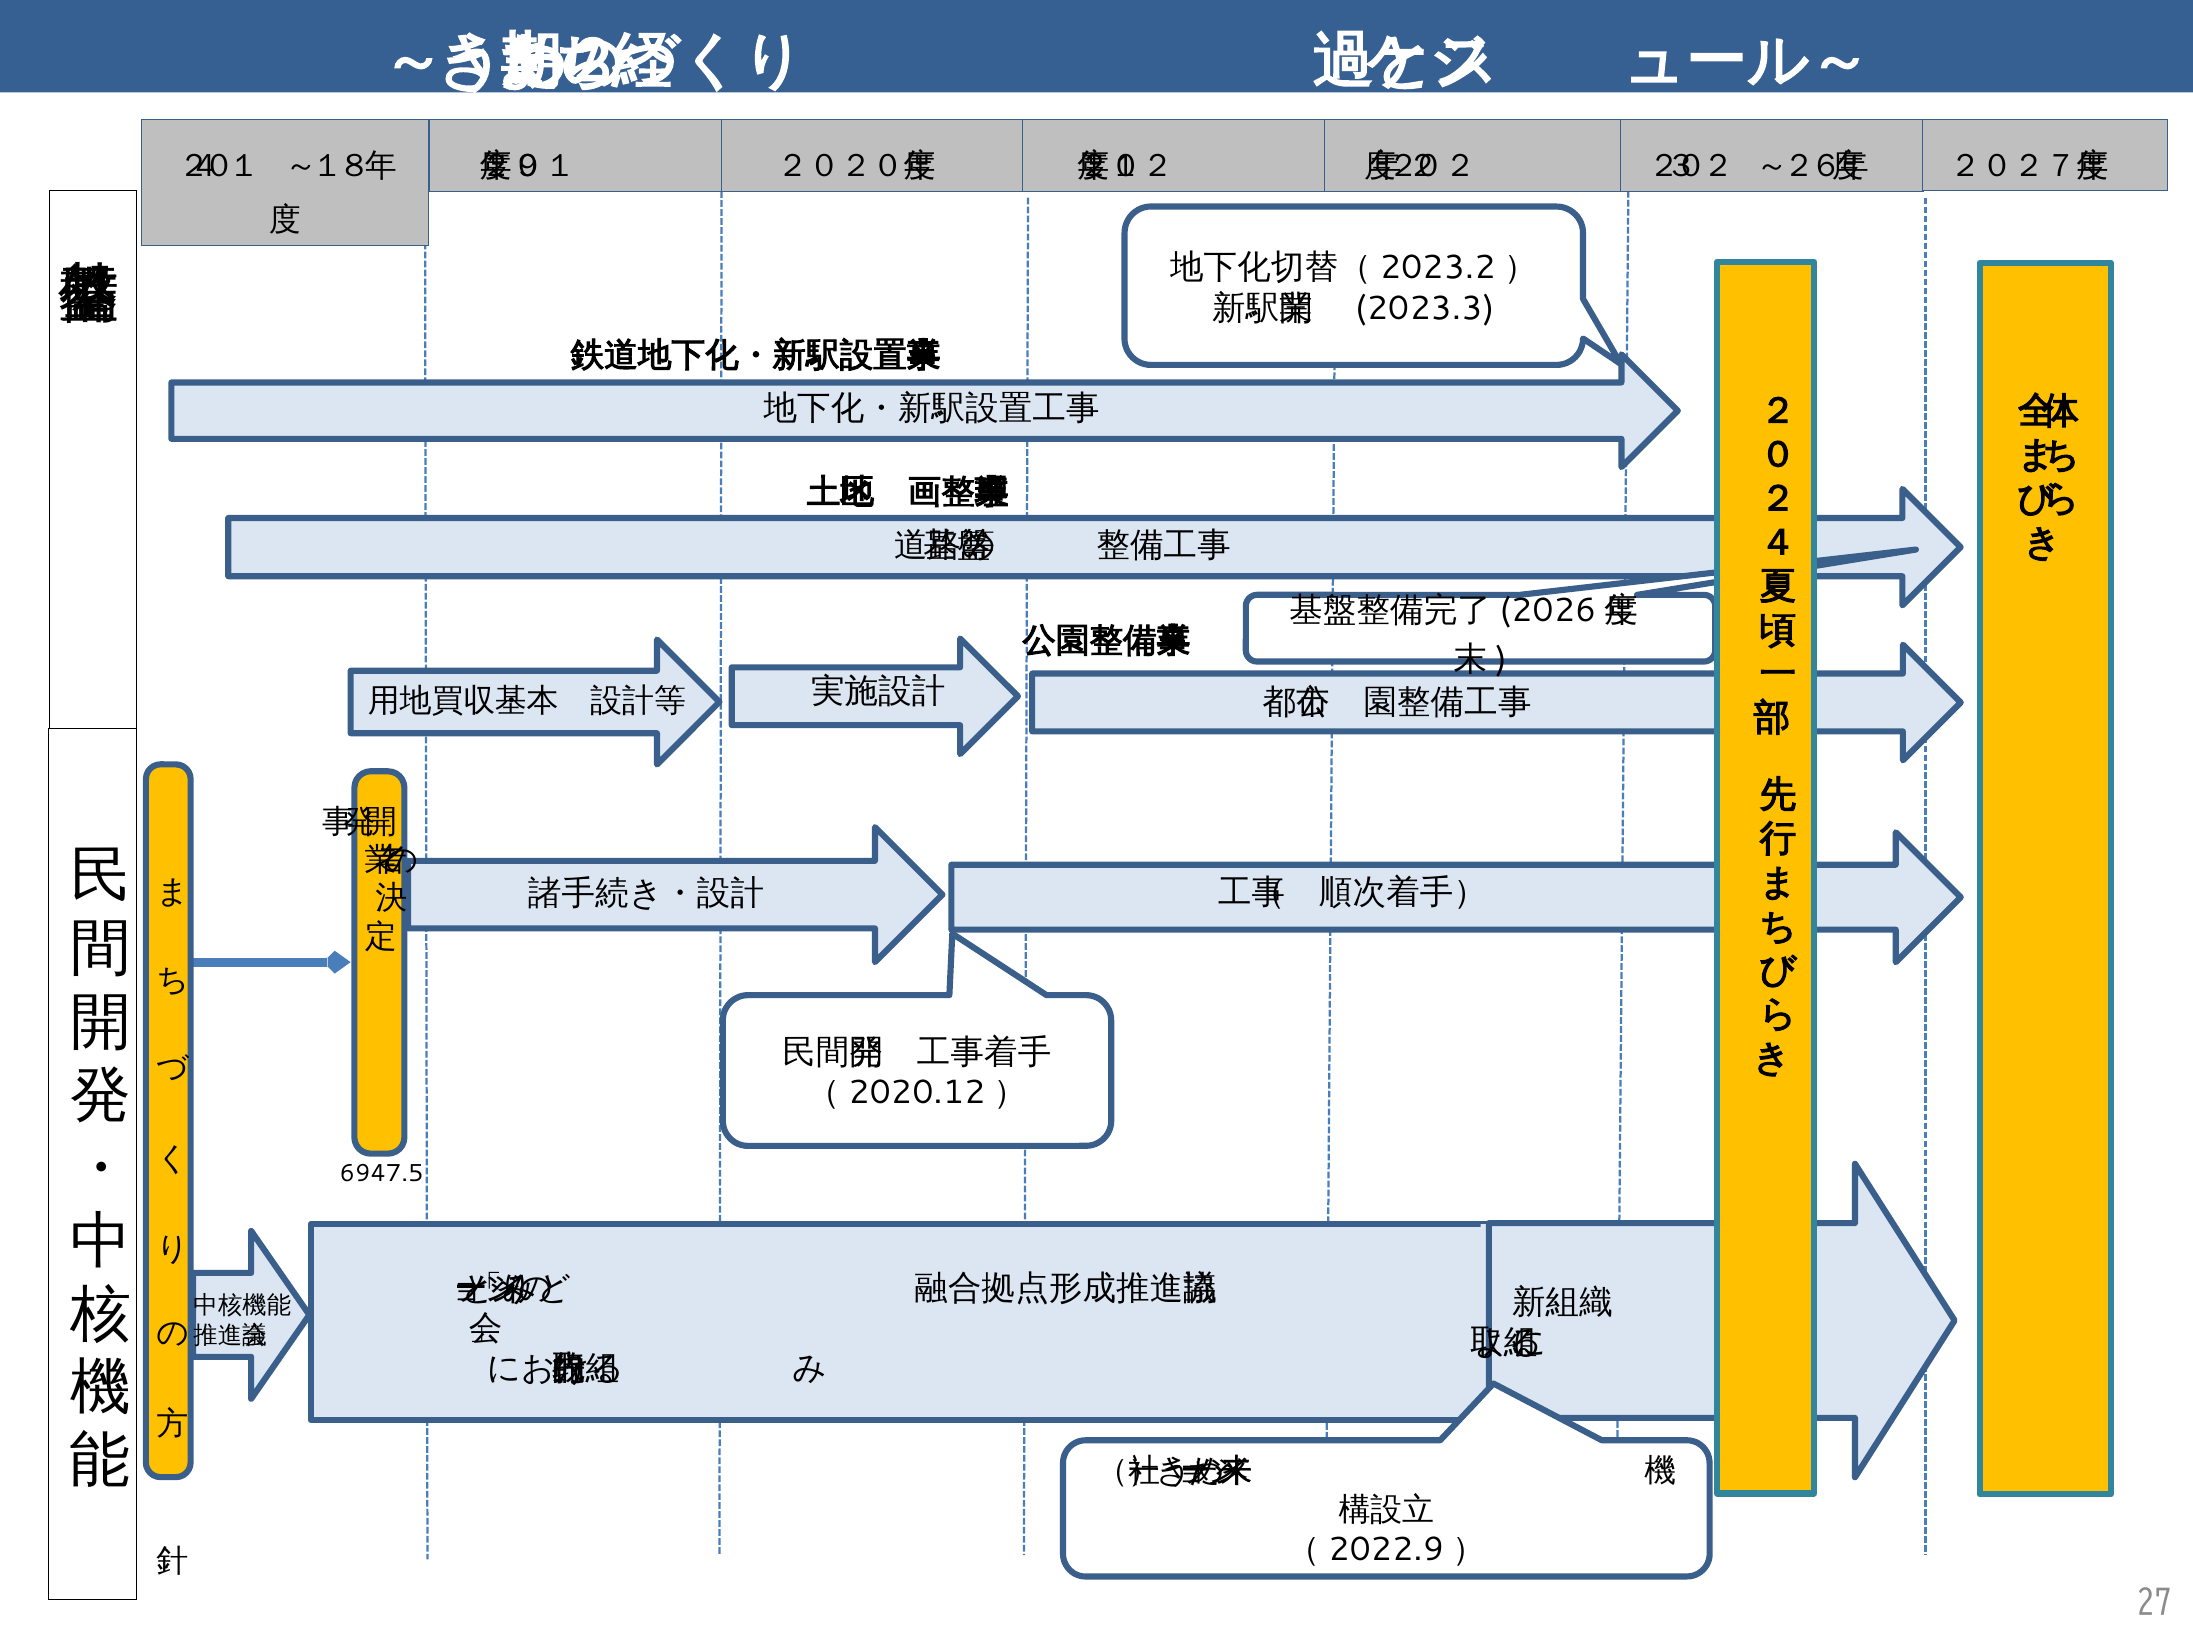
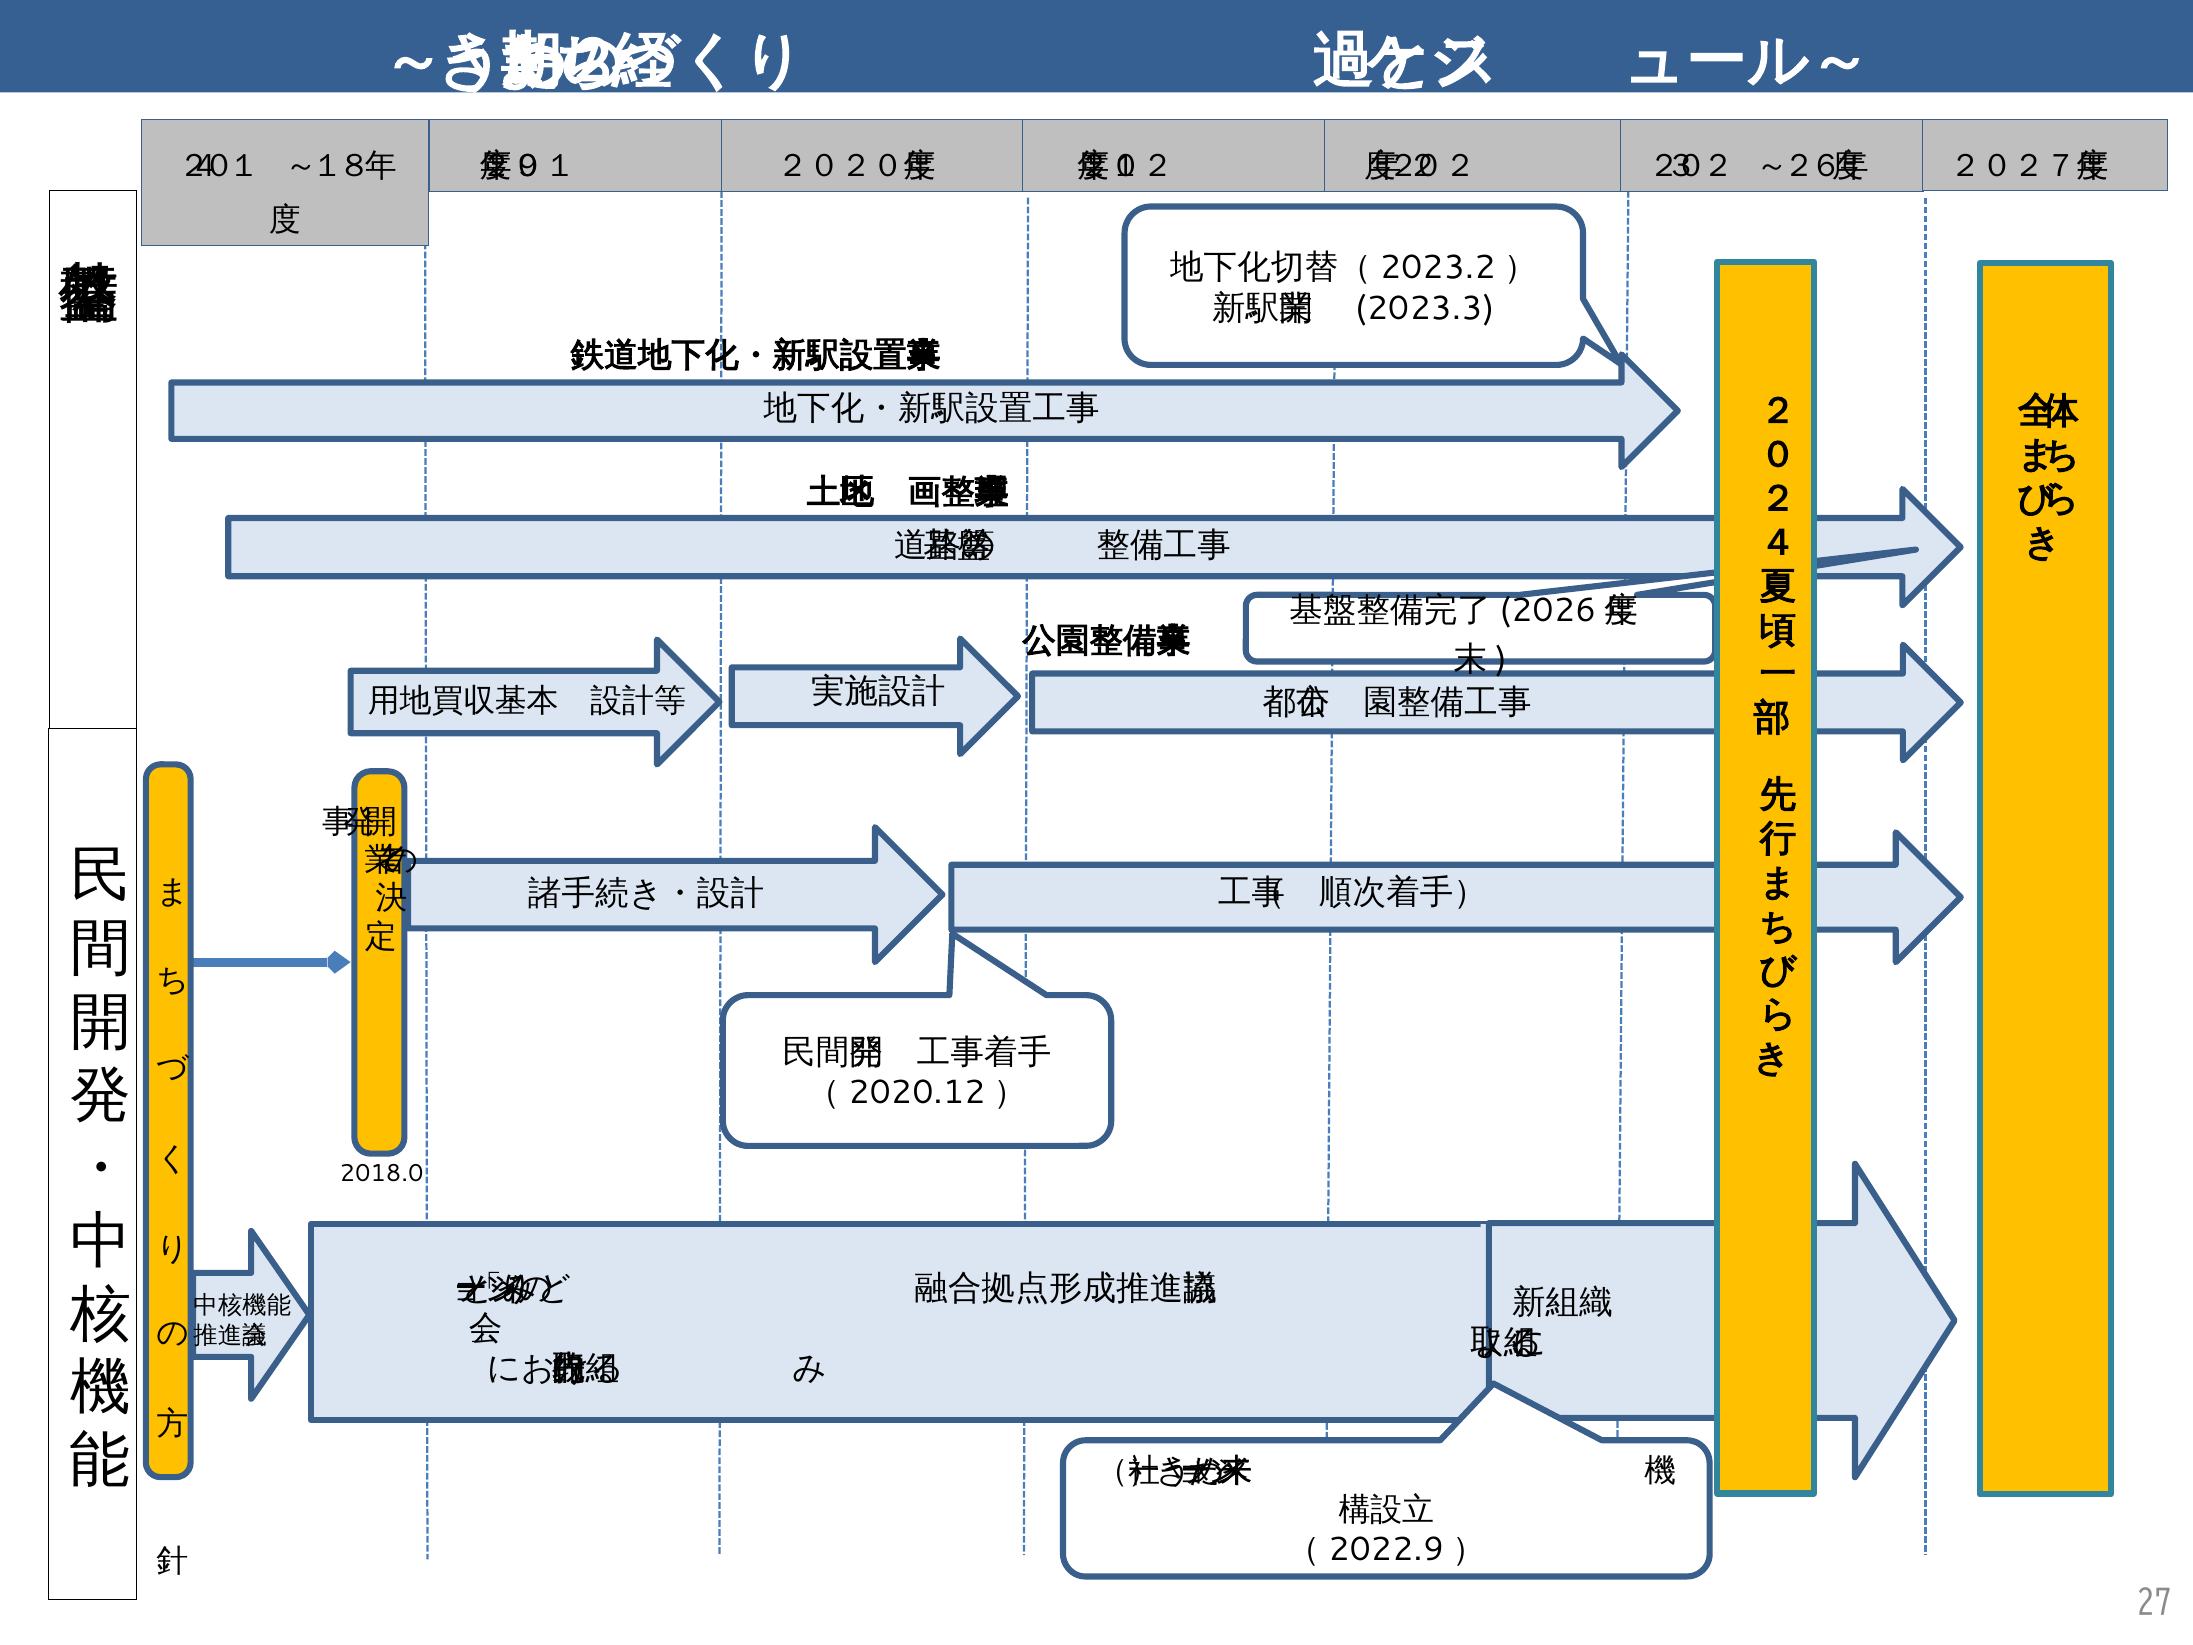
6947.5: 6947.5 -> 2018.0 (382, 1173)
